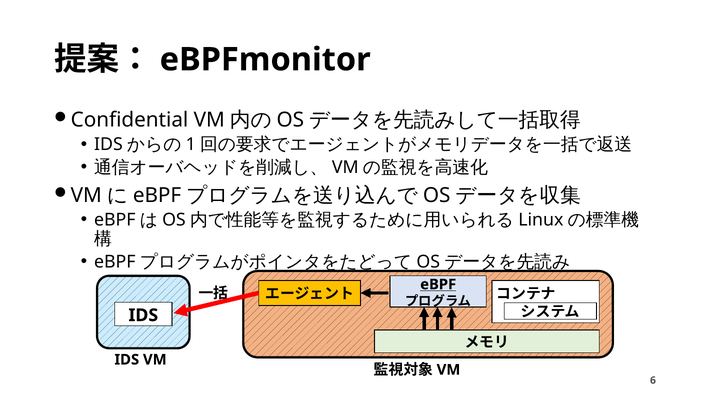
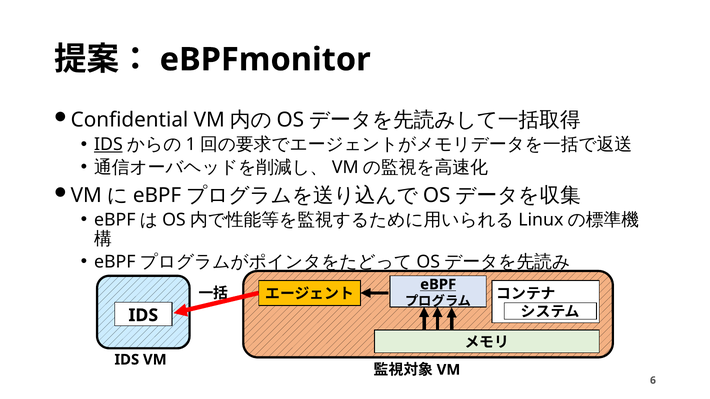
IDS underline: none -> present (108, 145)
